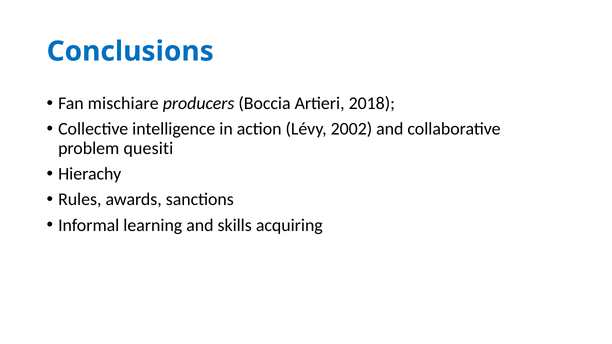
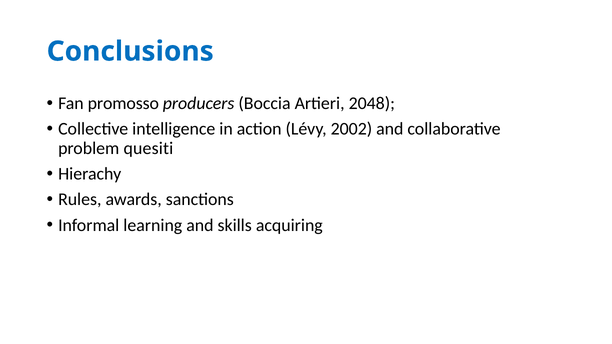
mischiare: mischiare -> promosso (123, 103)
2018: 2018 -> 2048 (372, 103)
